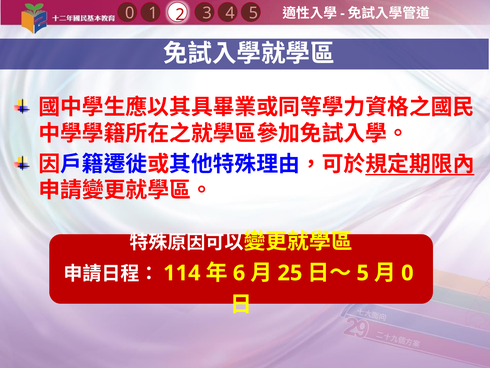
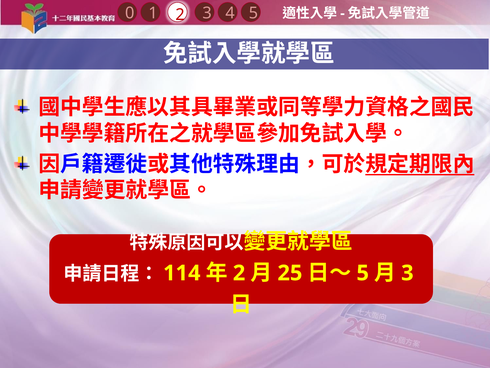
6: 6 -> 2 (239, 273)
0: 0 -> 3 (407, 273)
